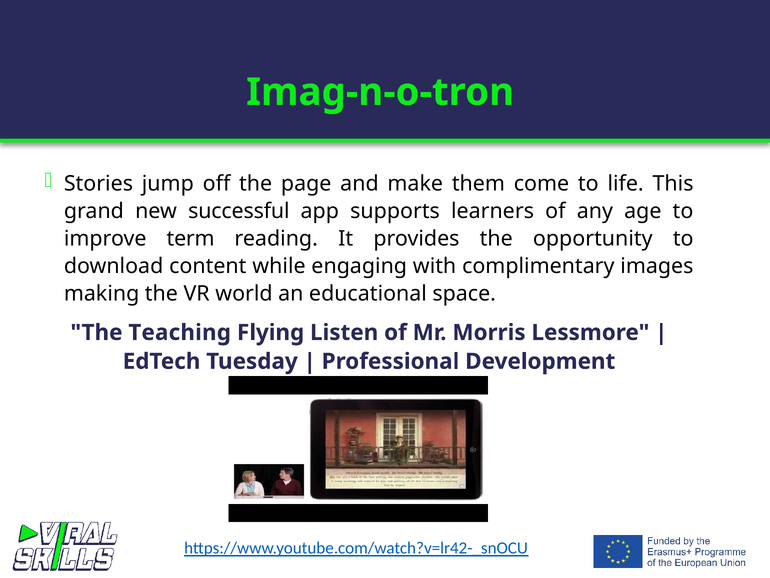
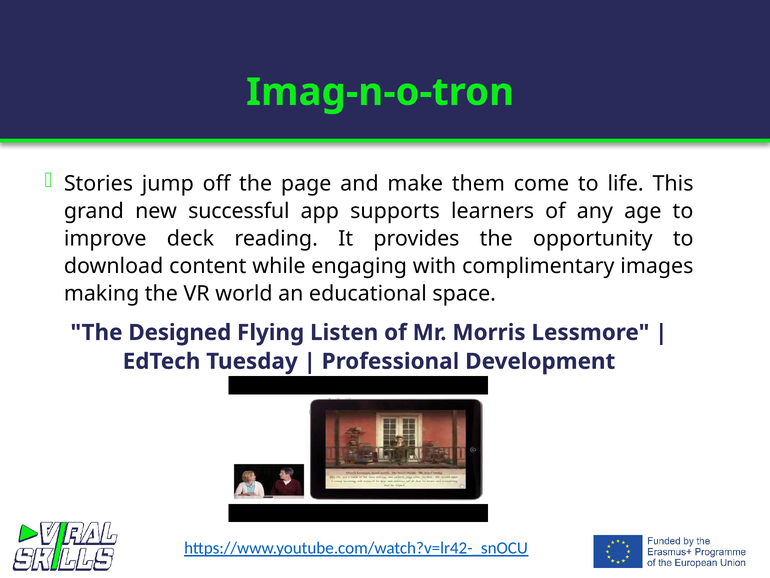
term: term -> deck (190, 238)
Teaching: Teaching -> Designed (180, 332)
